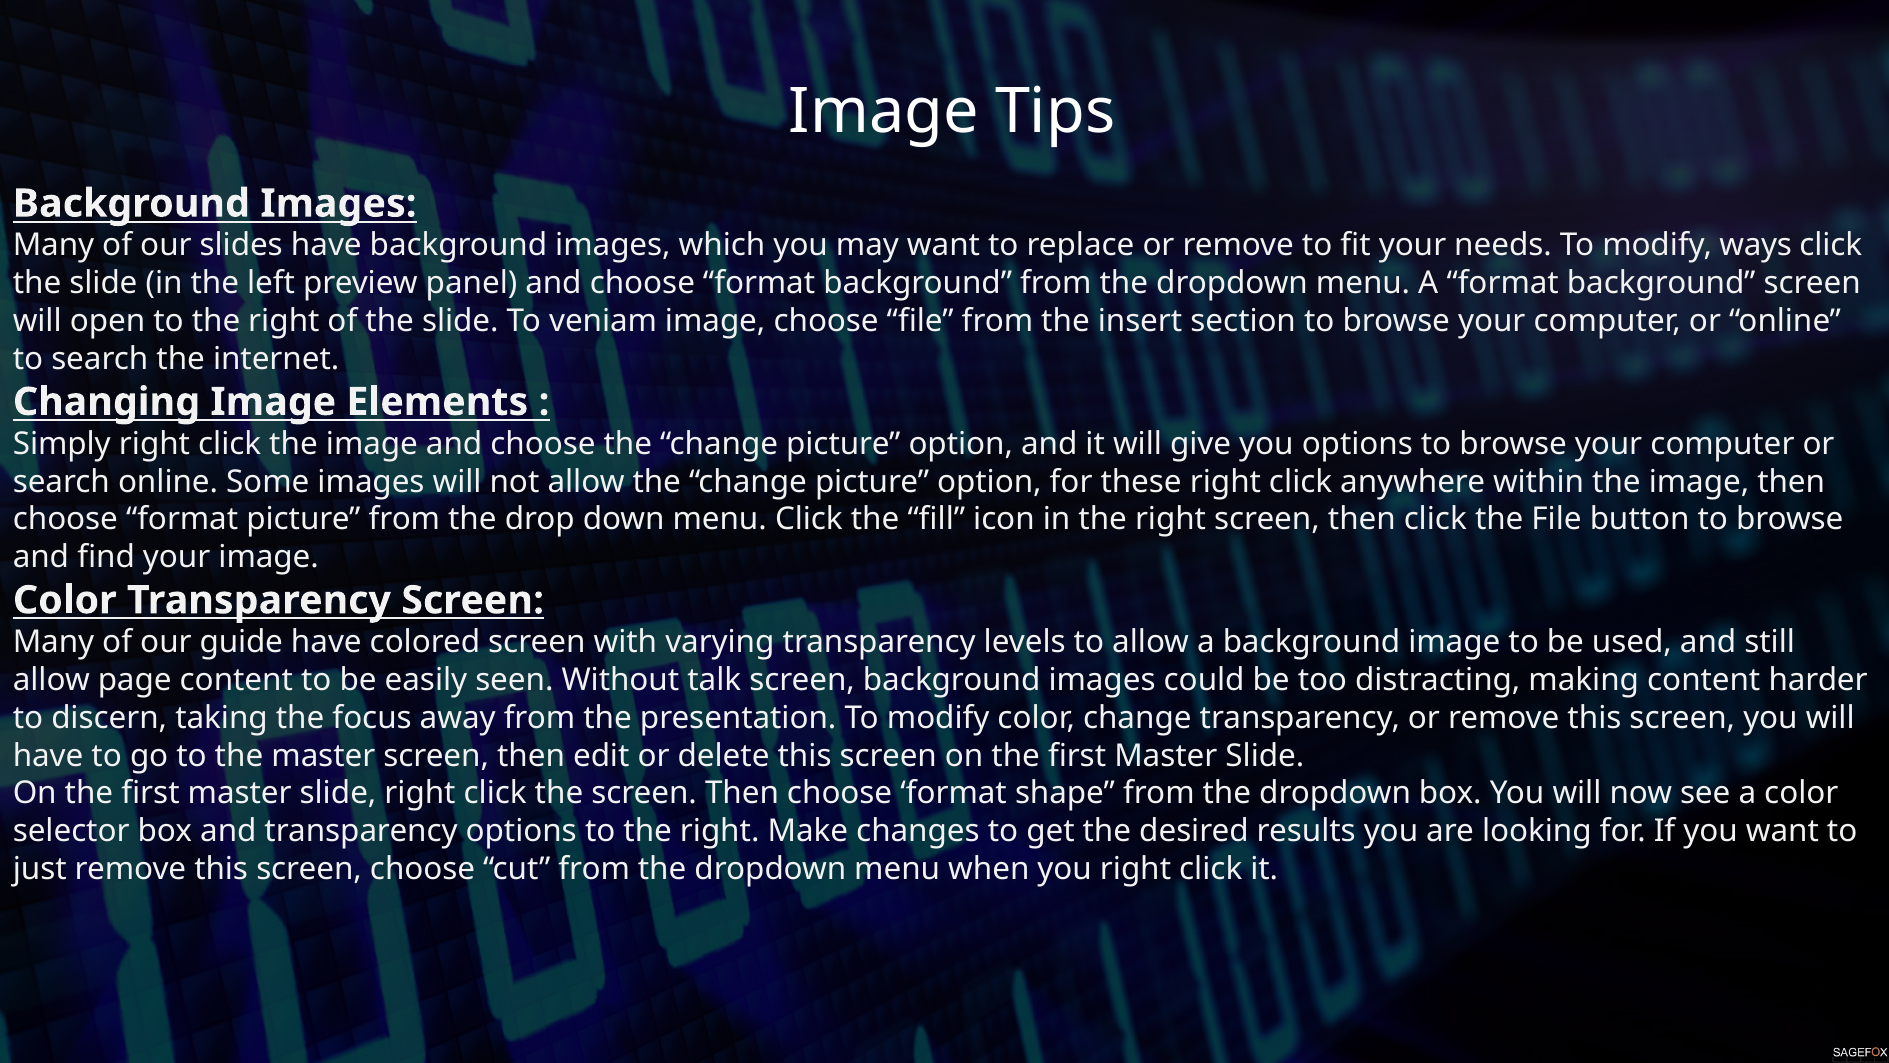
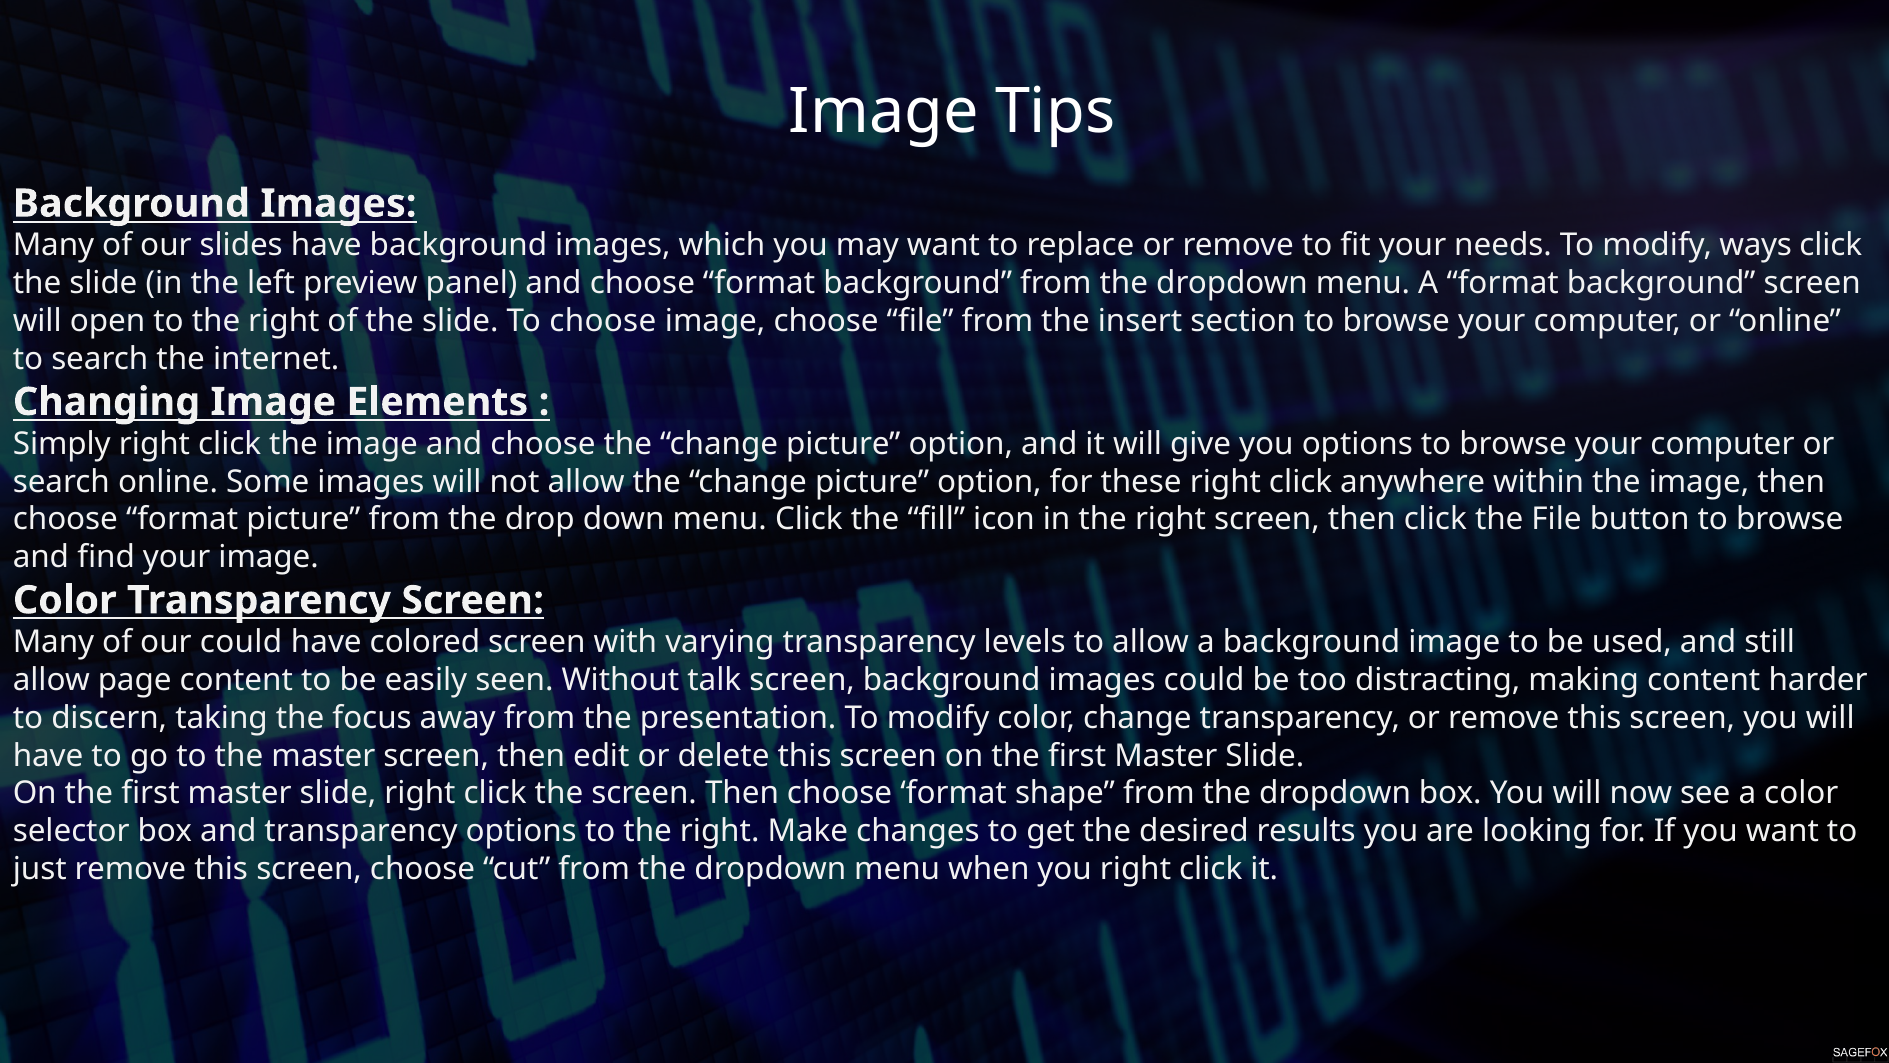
To veniam: veniam -> choose (603, 321)
our guide: guide -> could (241, 642)
